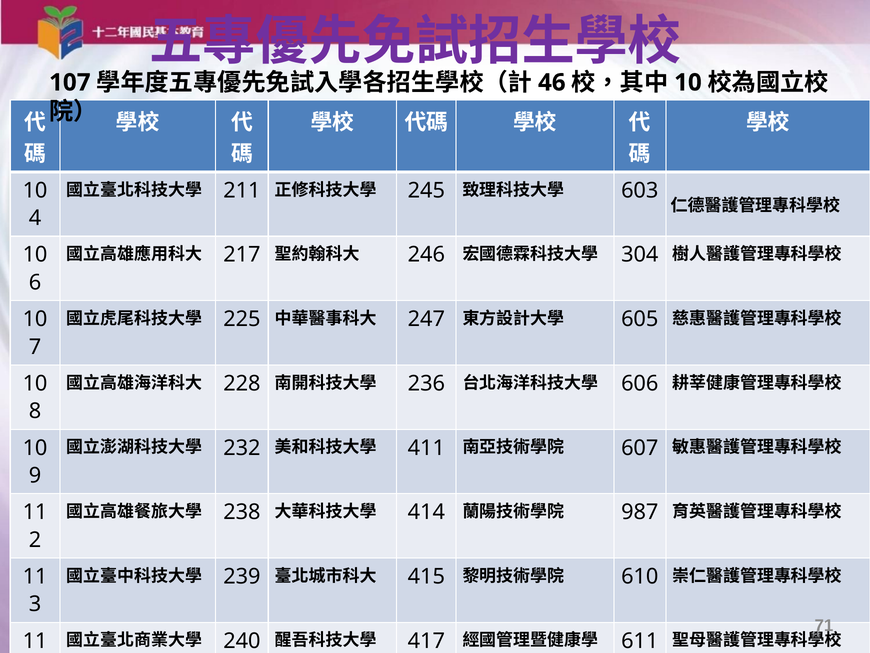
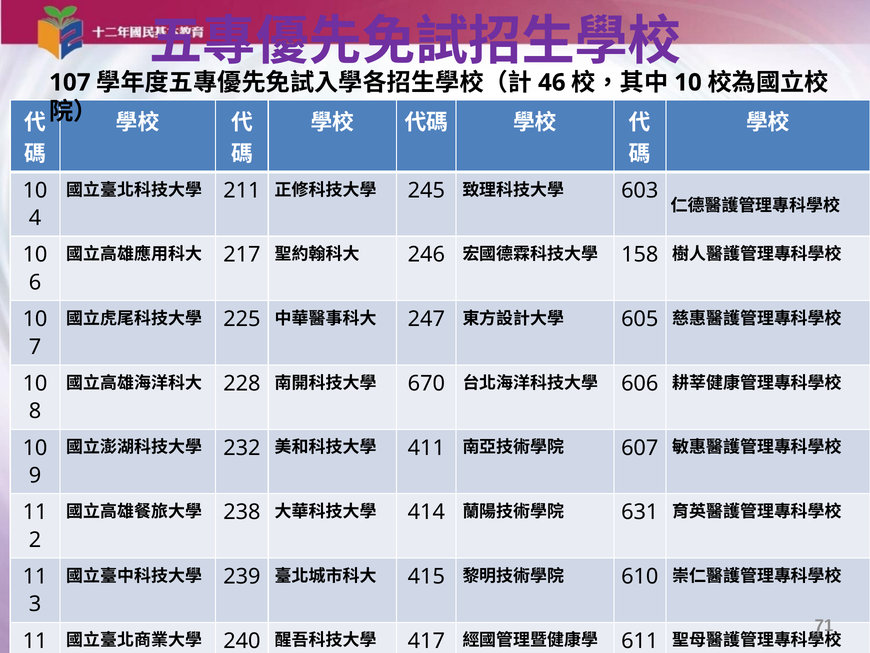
304: 304 -> 158 (640, 255)
236: 236 -> 670 (426, 383)
987: 987 -> 631 (640, 512)
